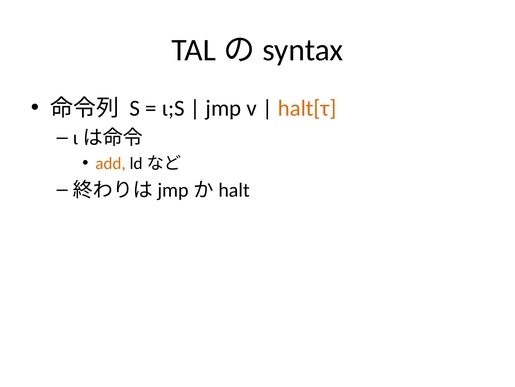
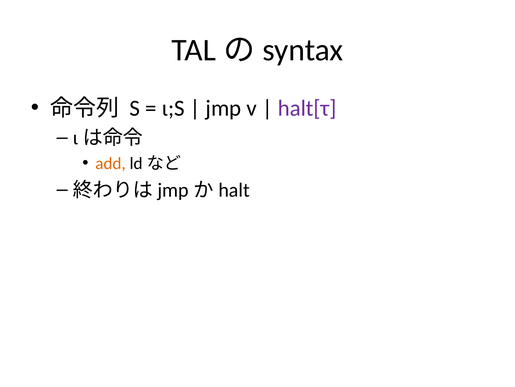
halt[τ colour: orange -> purple (307, 108)
